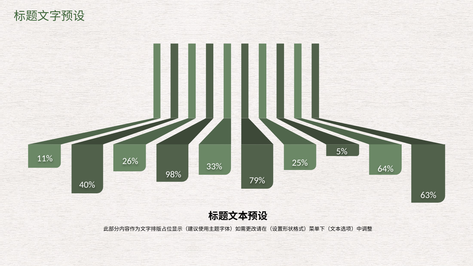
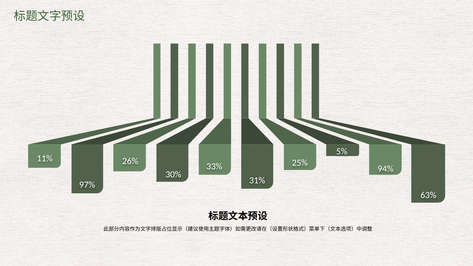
64%: 64% -> 94% (386, 169)
98%: 98% -> 30% (173, 174)
79%: 79% -> 31% (257, 180)
40%: 40% -> 97% (87, 185)
